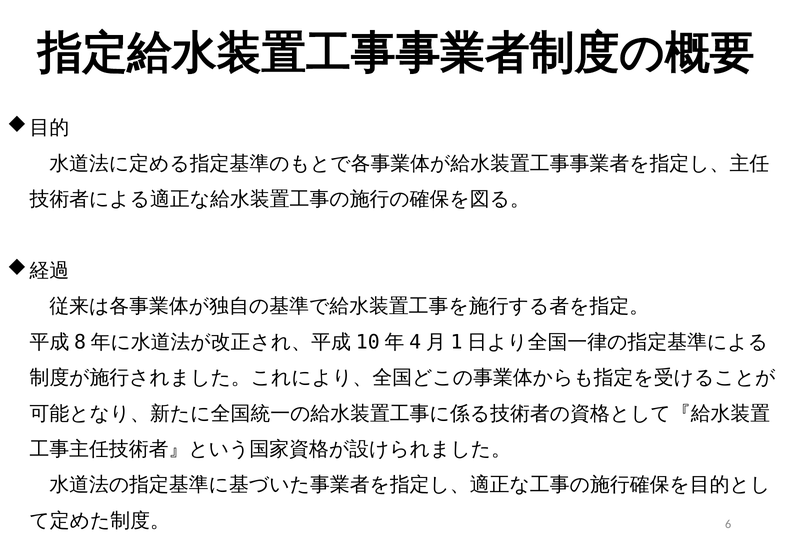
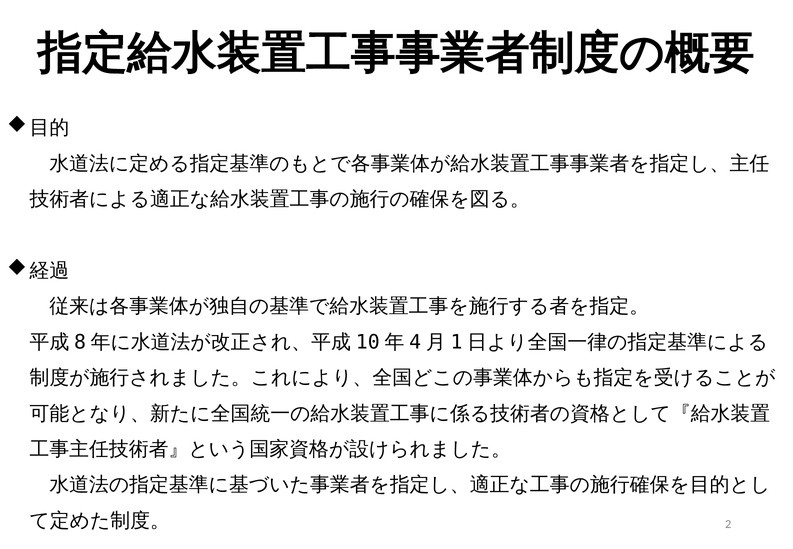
6: 6 -> 2 (728, 524)
